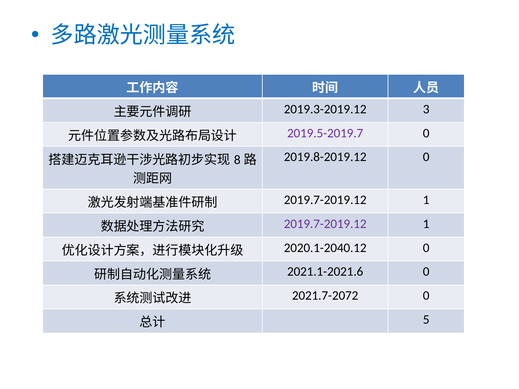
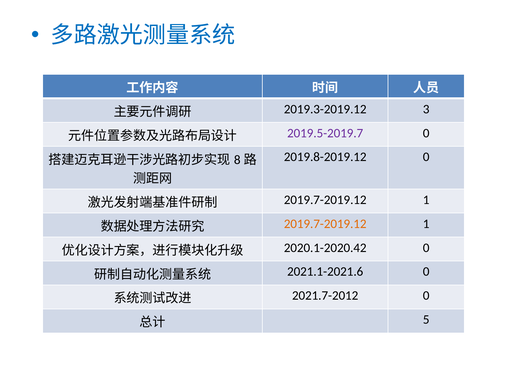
2019.7-2019.12 colour: purple -> orange (325, 224)
2020.1-2040.12: 2020.1-2040.12 -> 2020.1-2020.42 (325, 248)
2021.7-2072: 2021.7-2072 -> 2021.7-2012 (325, 296)
